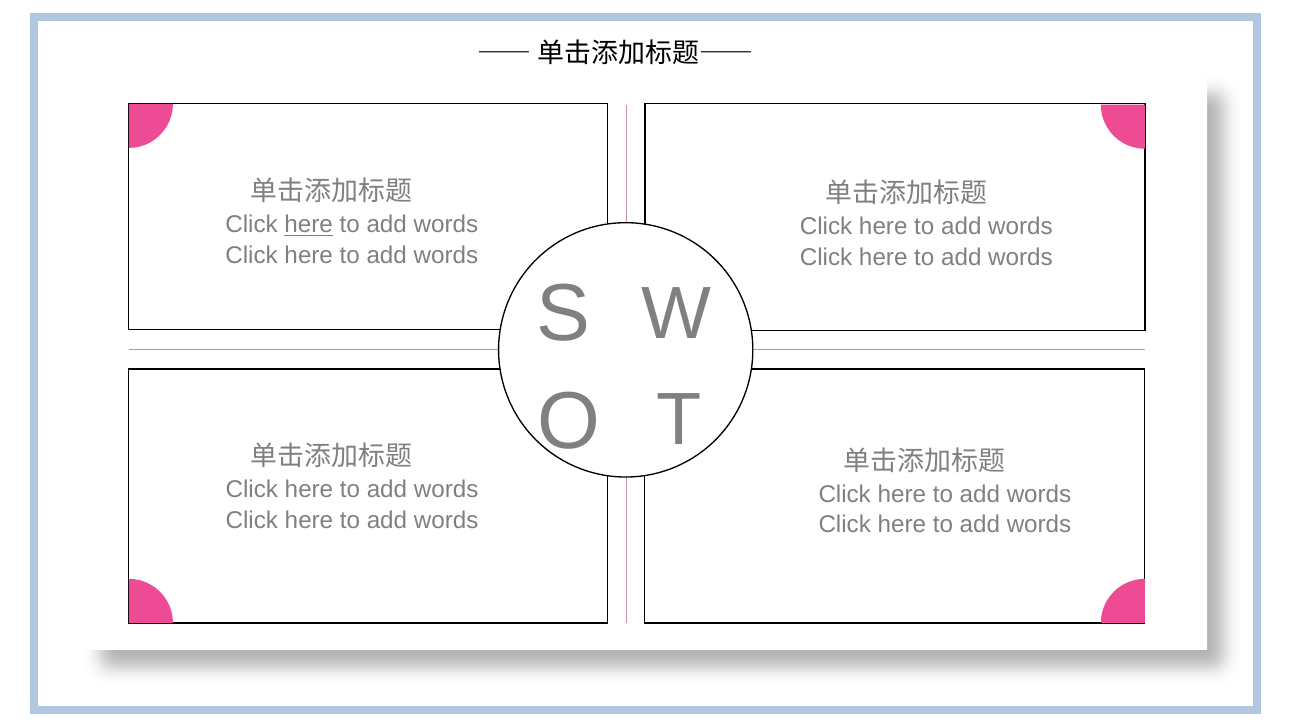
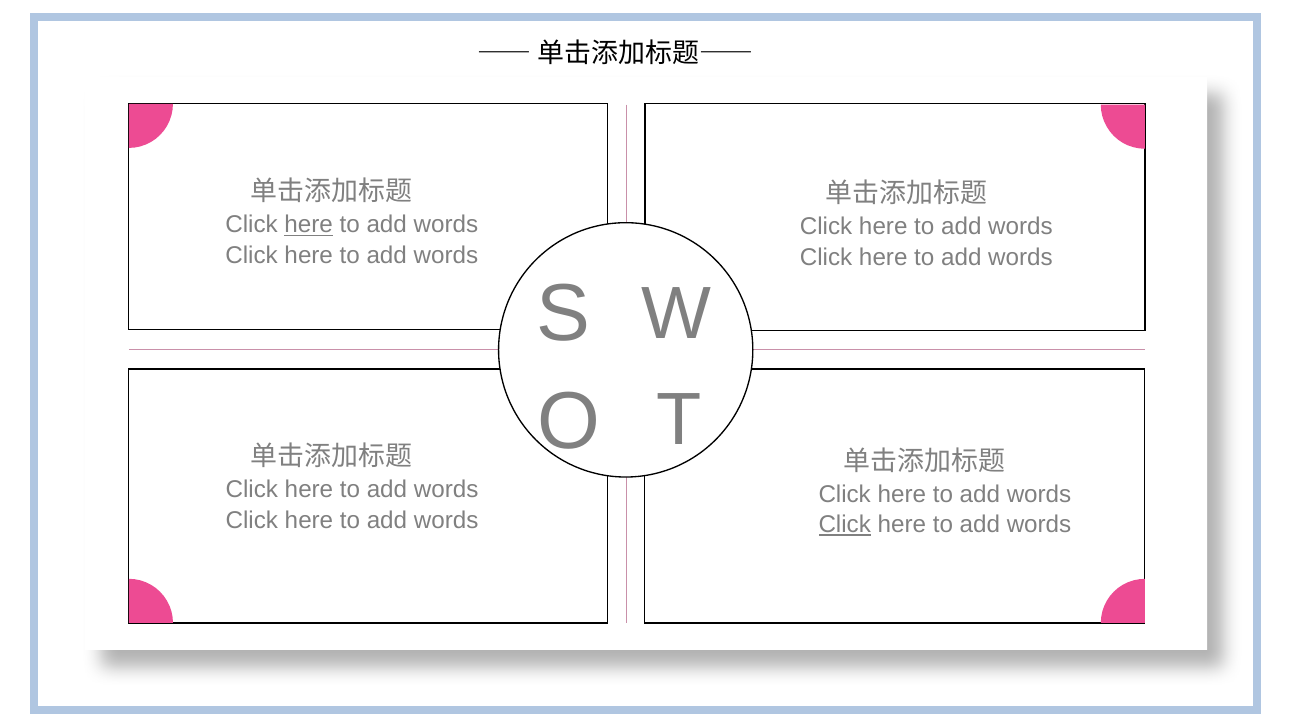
Click underline: none -> present (845, 525)
